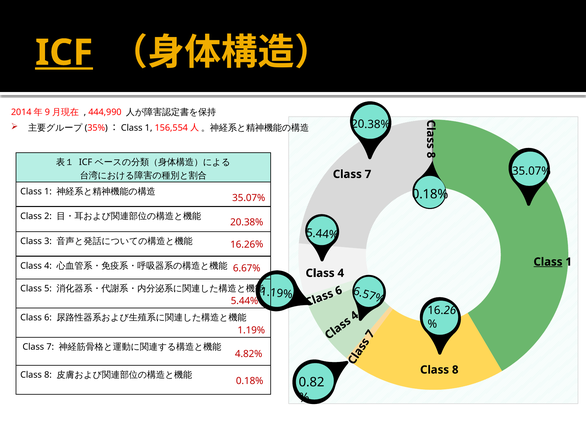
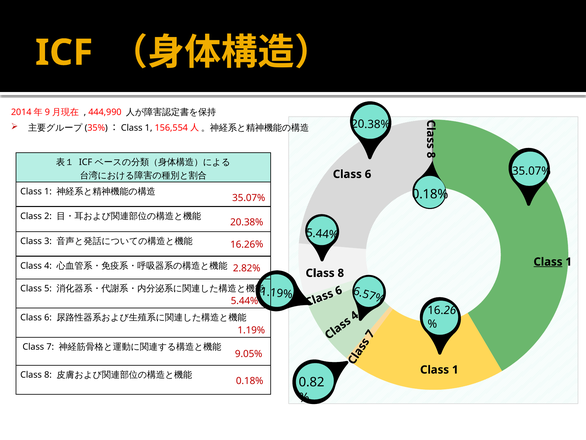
ICF underline: present -> none (64, 53)
7: 7 -> 6 (368, 174)
6.67%: 6.67% -> 2.82% (247, 268)
4: 4 -> 8 (341, 273)
4.82%: 4.82% -> 9.05% (249, 354)
8: 8 -> 1 (455, 369)
